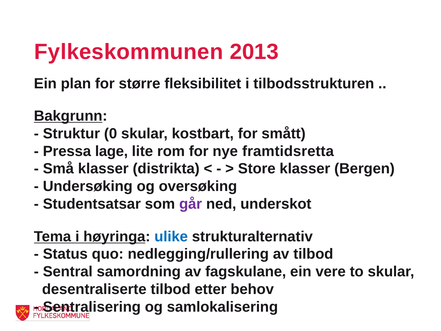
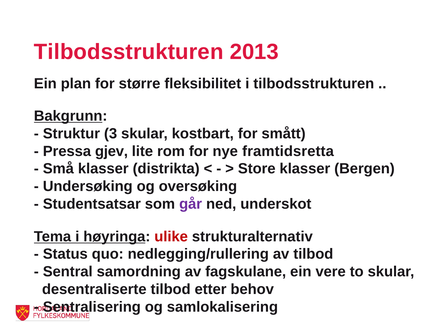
Fylkeskommunen: Fylkeskommunen -> Tilbodsstrukturen (129, 52)
0: 0 -> 3 (111, 133)
lage: lage -> gjev (111, 151)
ulike colour: blue -> red (171, 236)
